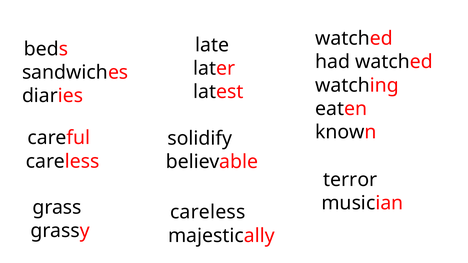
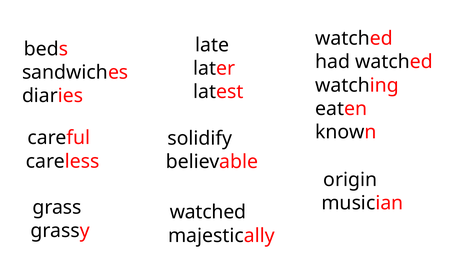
terror: terror -> origin (350, 180)
careless: careless -> watched (208, 212)
